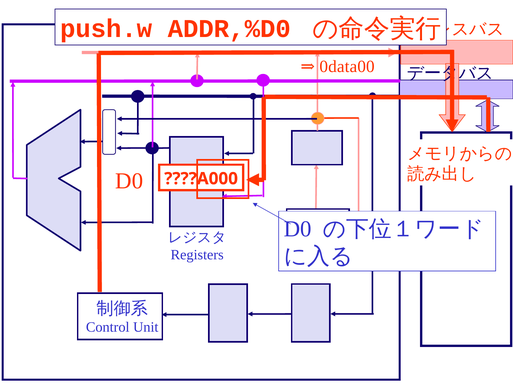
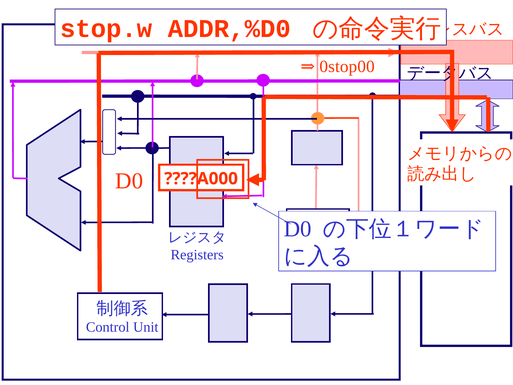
push.w: push.w -> stop.w (106, 29)
0data00: 0data00 -> 0stop00 (347, 66)
